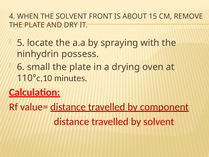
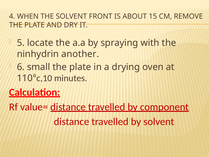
possess: possess -> another (80, 54)
